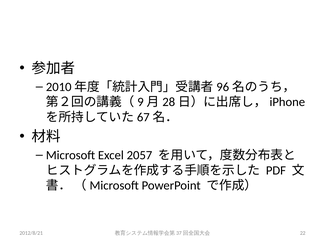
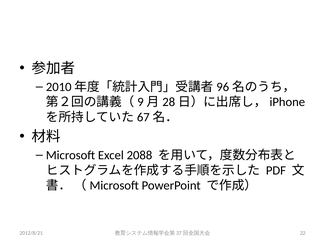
2057: 2057 -> 2088 (139, 155)
